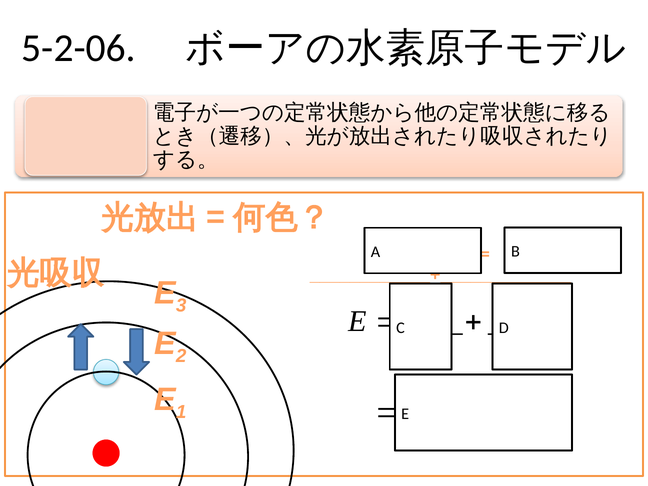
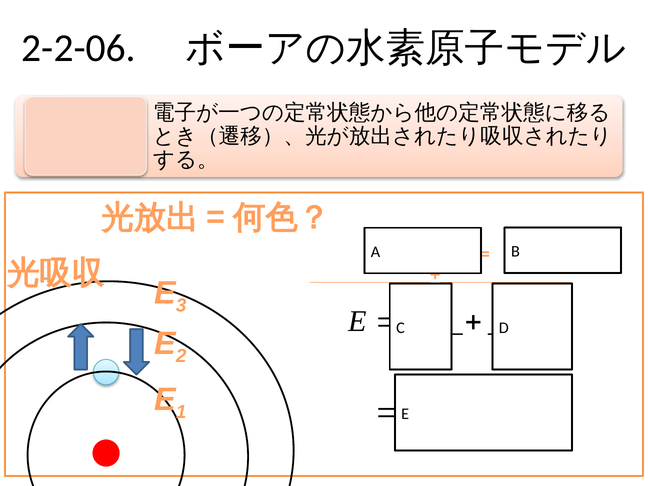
5-2-06: 5-2-06 -> 2-2-06 (79, 48)
